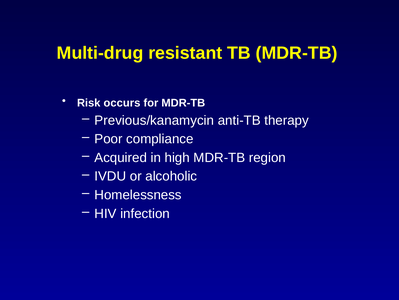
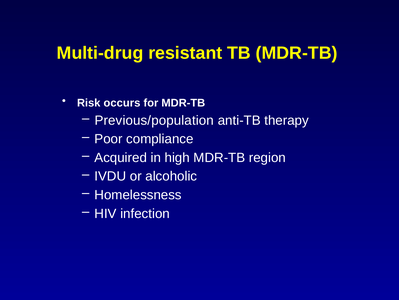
Previous/kanamycin: Previous/kanamycin -> Previous/population (154, 120)
